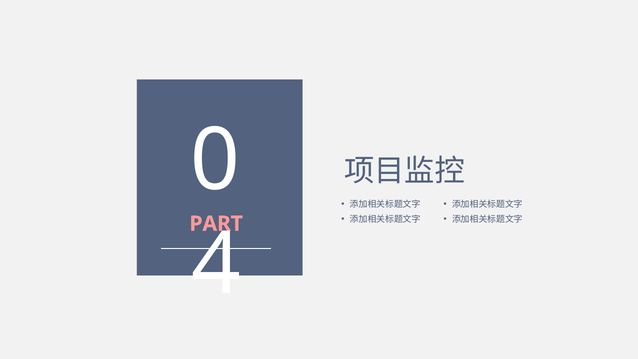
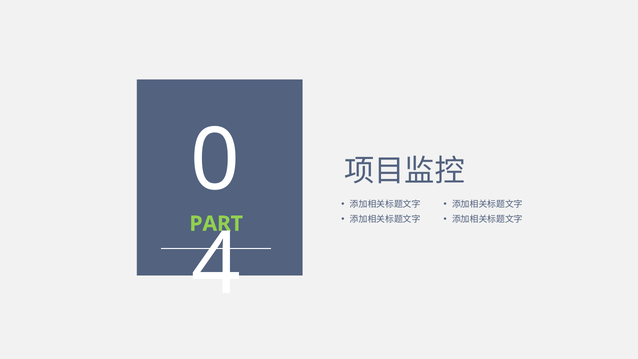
PART colour: pink -> light green (216, 224)
